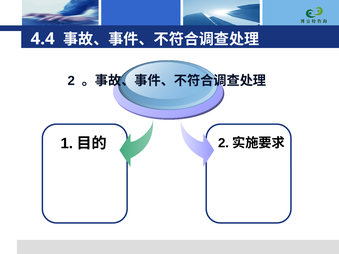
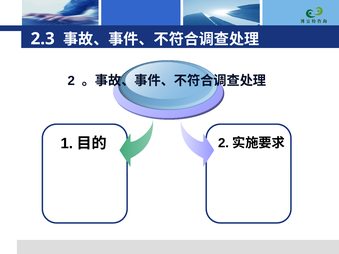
4.4: 4.4 -> 2.3 (43, 39)
